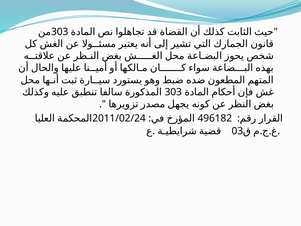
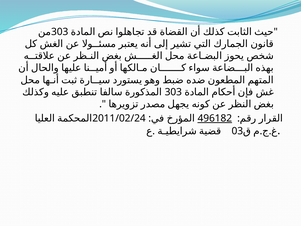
496182 underline: none -> present (215, 118)
